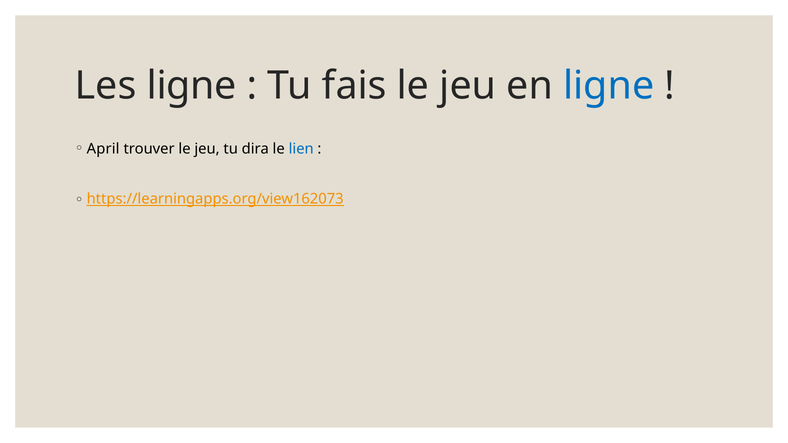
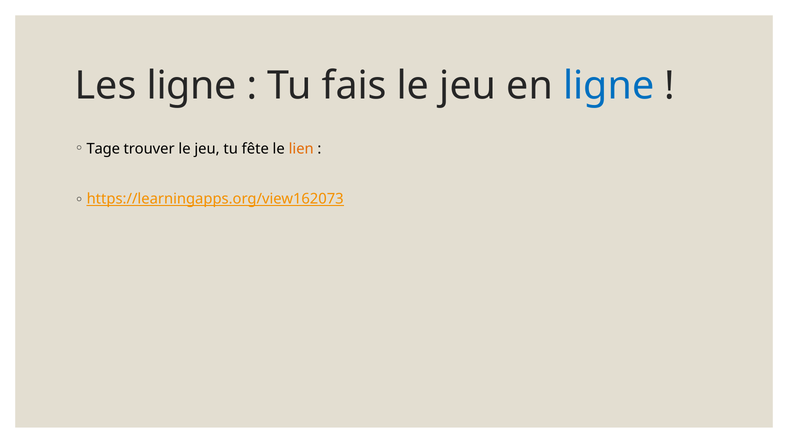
April: April -> Tage (103, 149)
dira: dira -> fête (255, 149)
lien colour: blue -> orange (301, 149)
